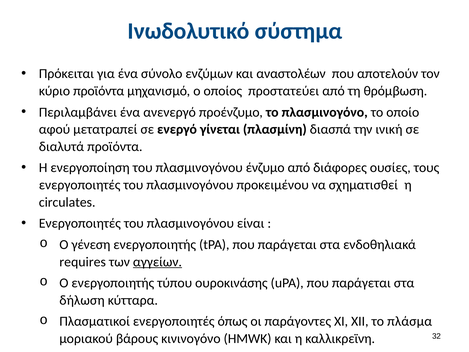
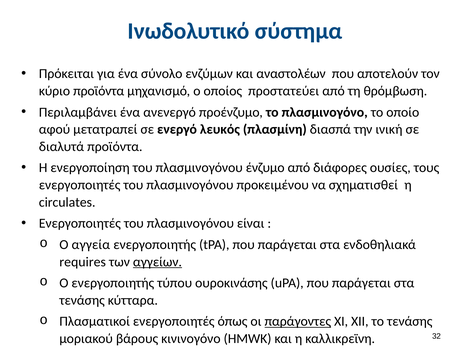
γίνεται: γίνεται -> λευκός (220, 129)
γένεση: γένεση -> αγγεία (91, 244)
δήλωση: δήλωση -> τενάσης (82, 300)
παράγοντες underline: none -> present (298, 321)
το πλάσμα: πλάσμα -> τενάσης (410, 321)
